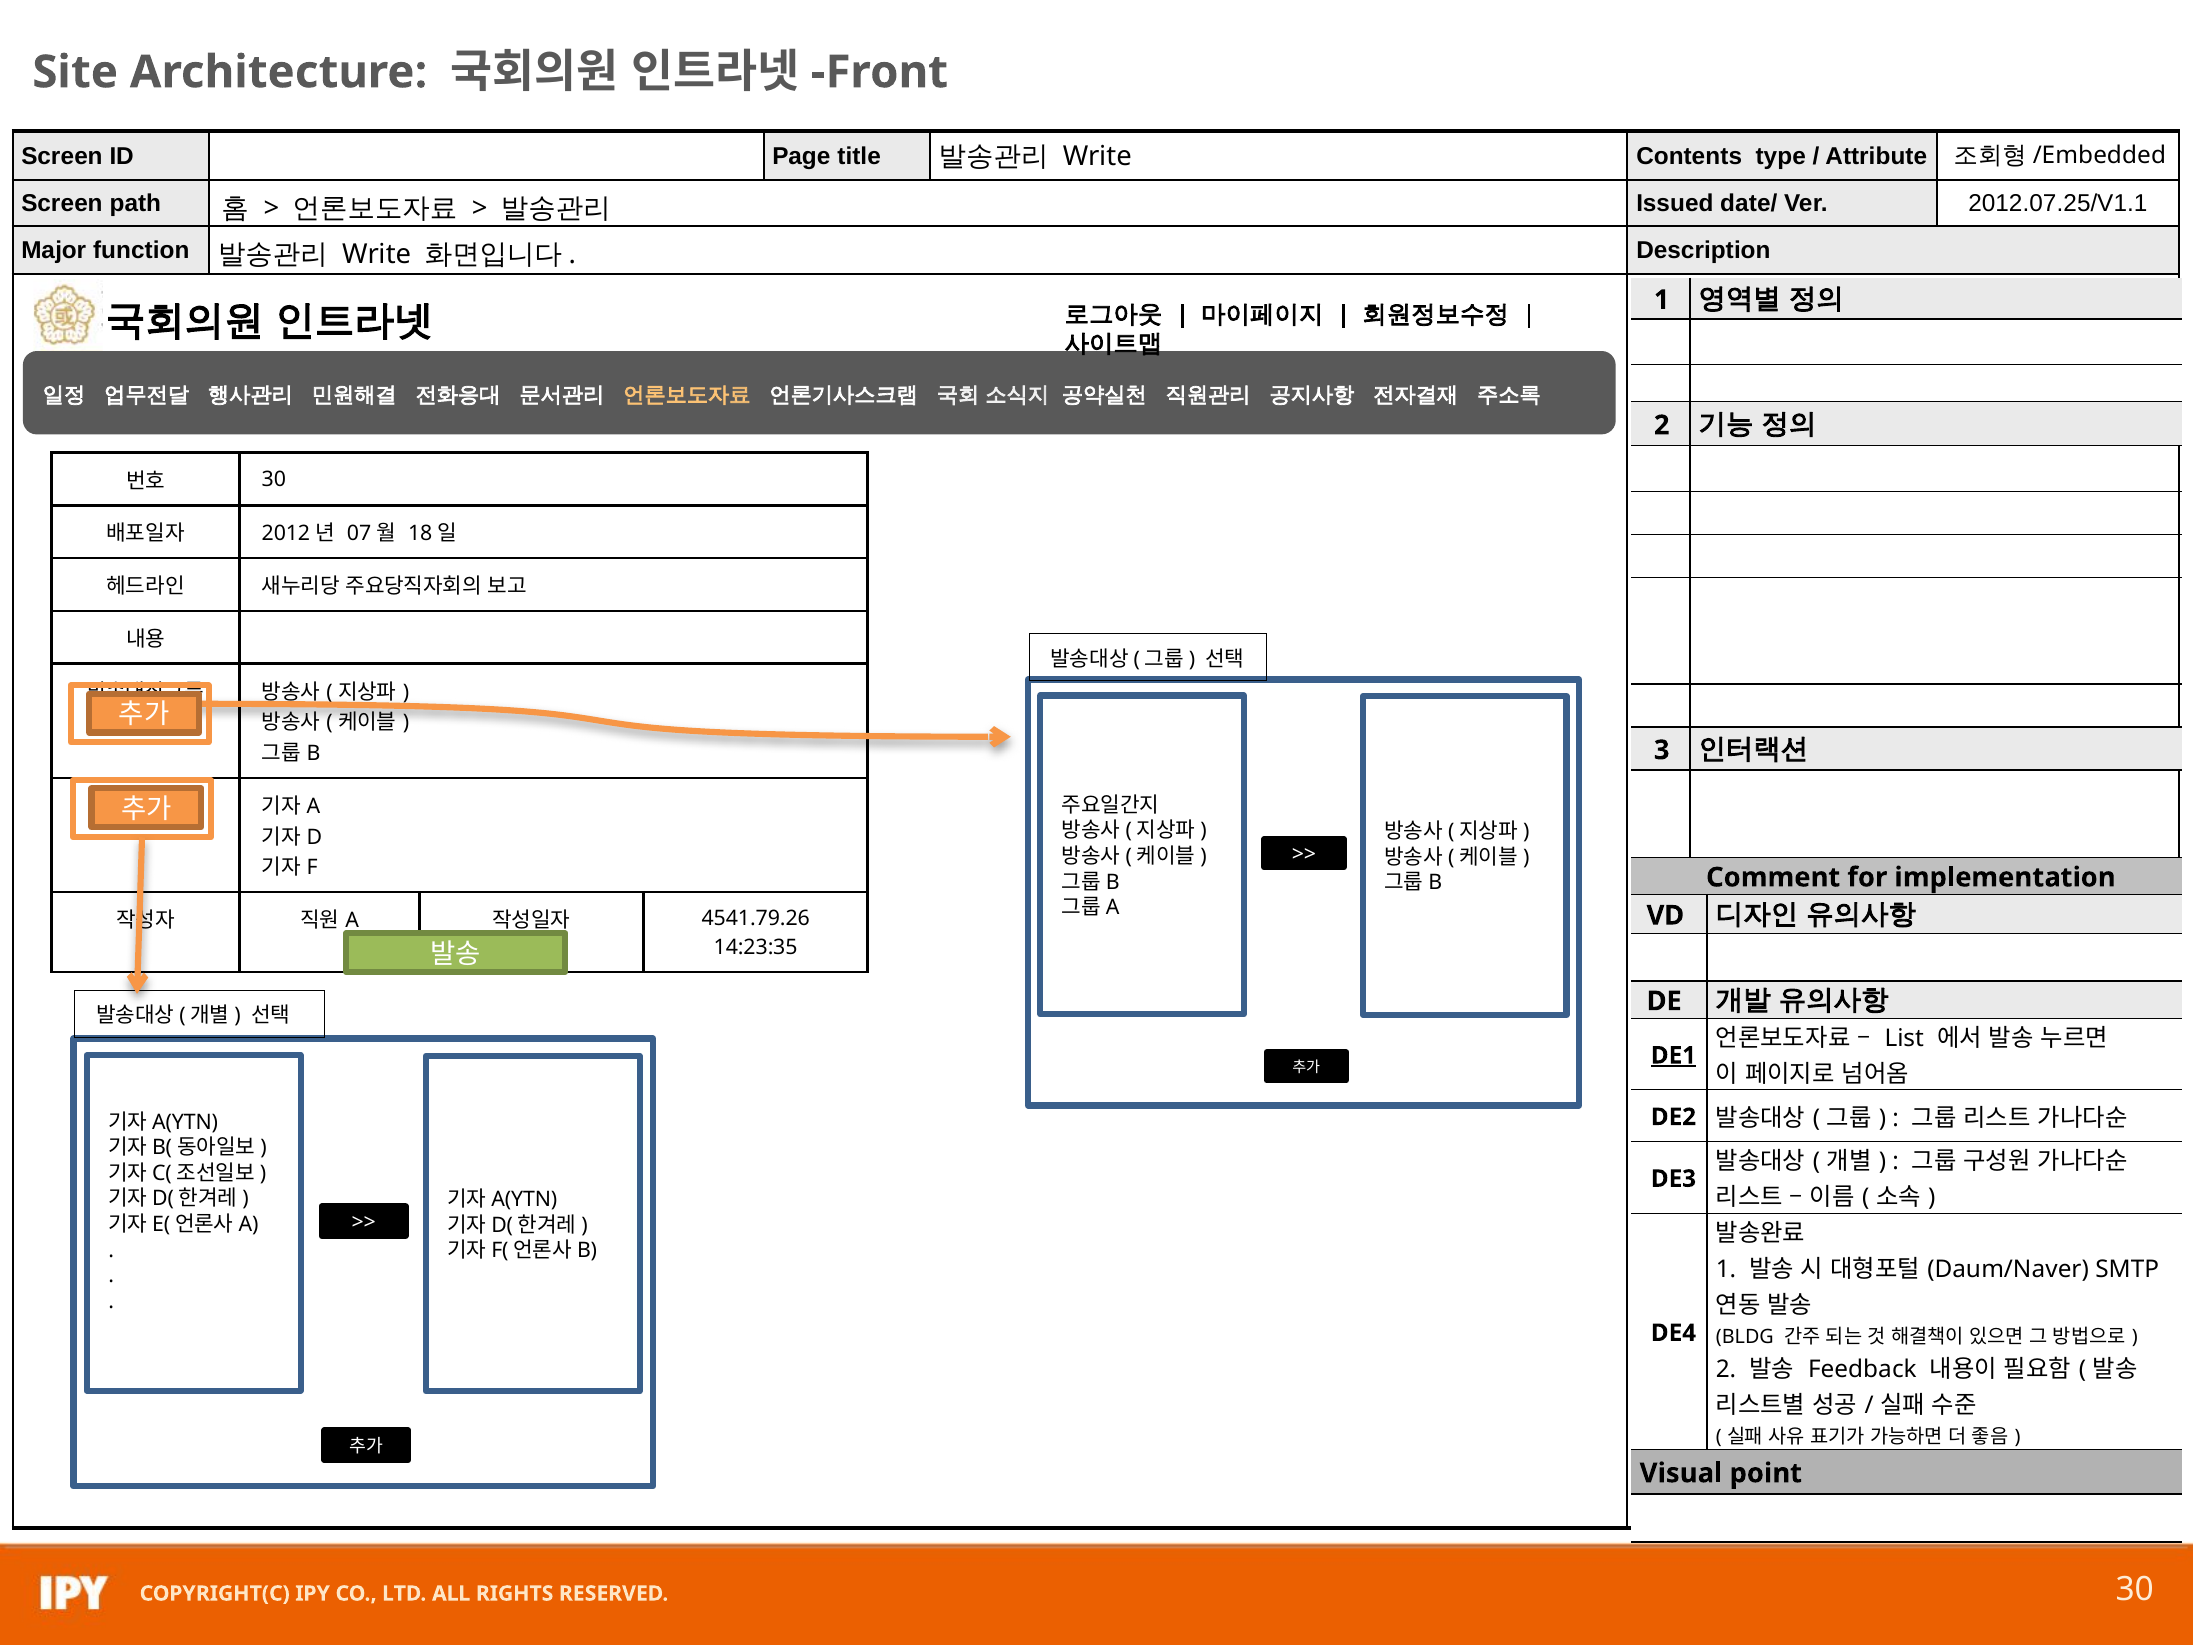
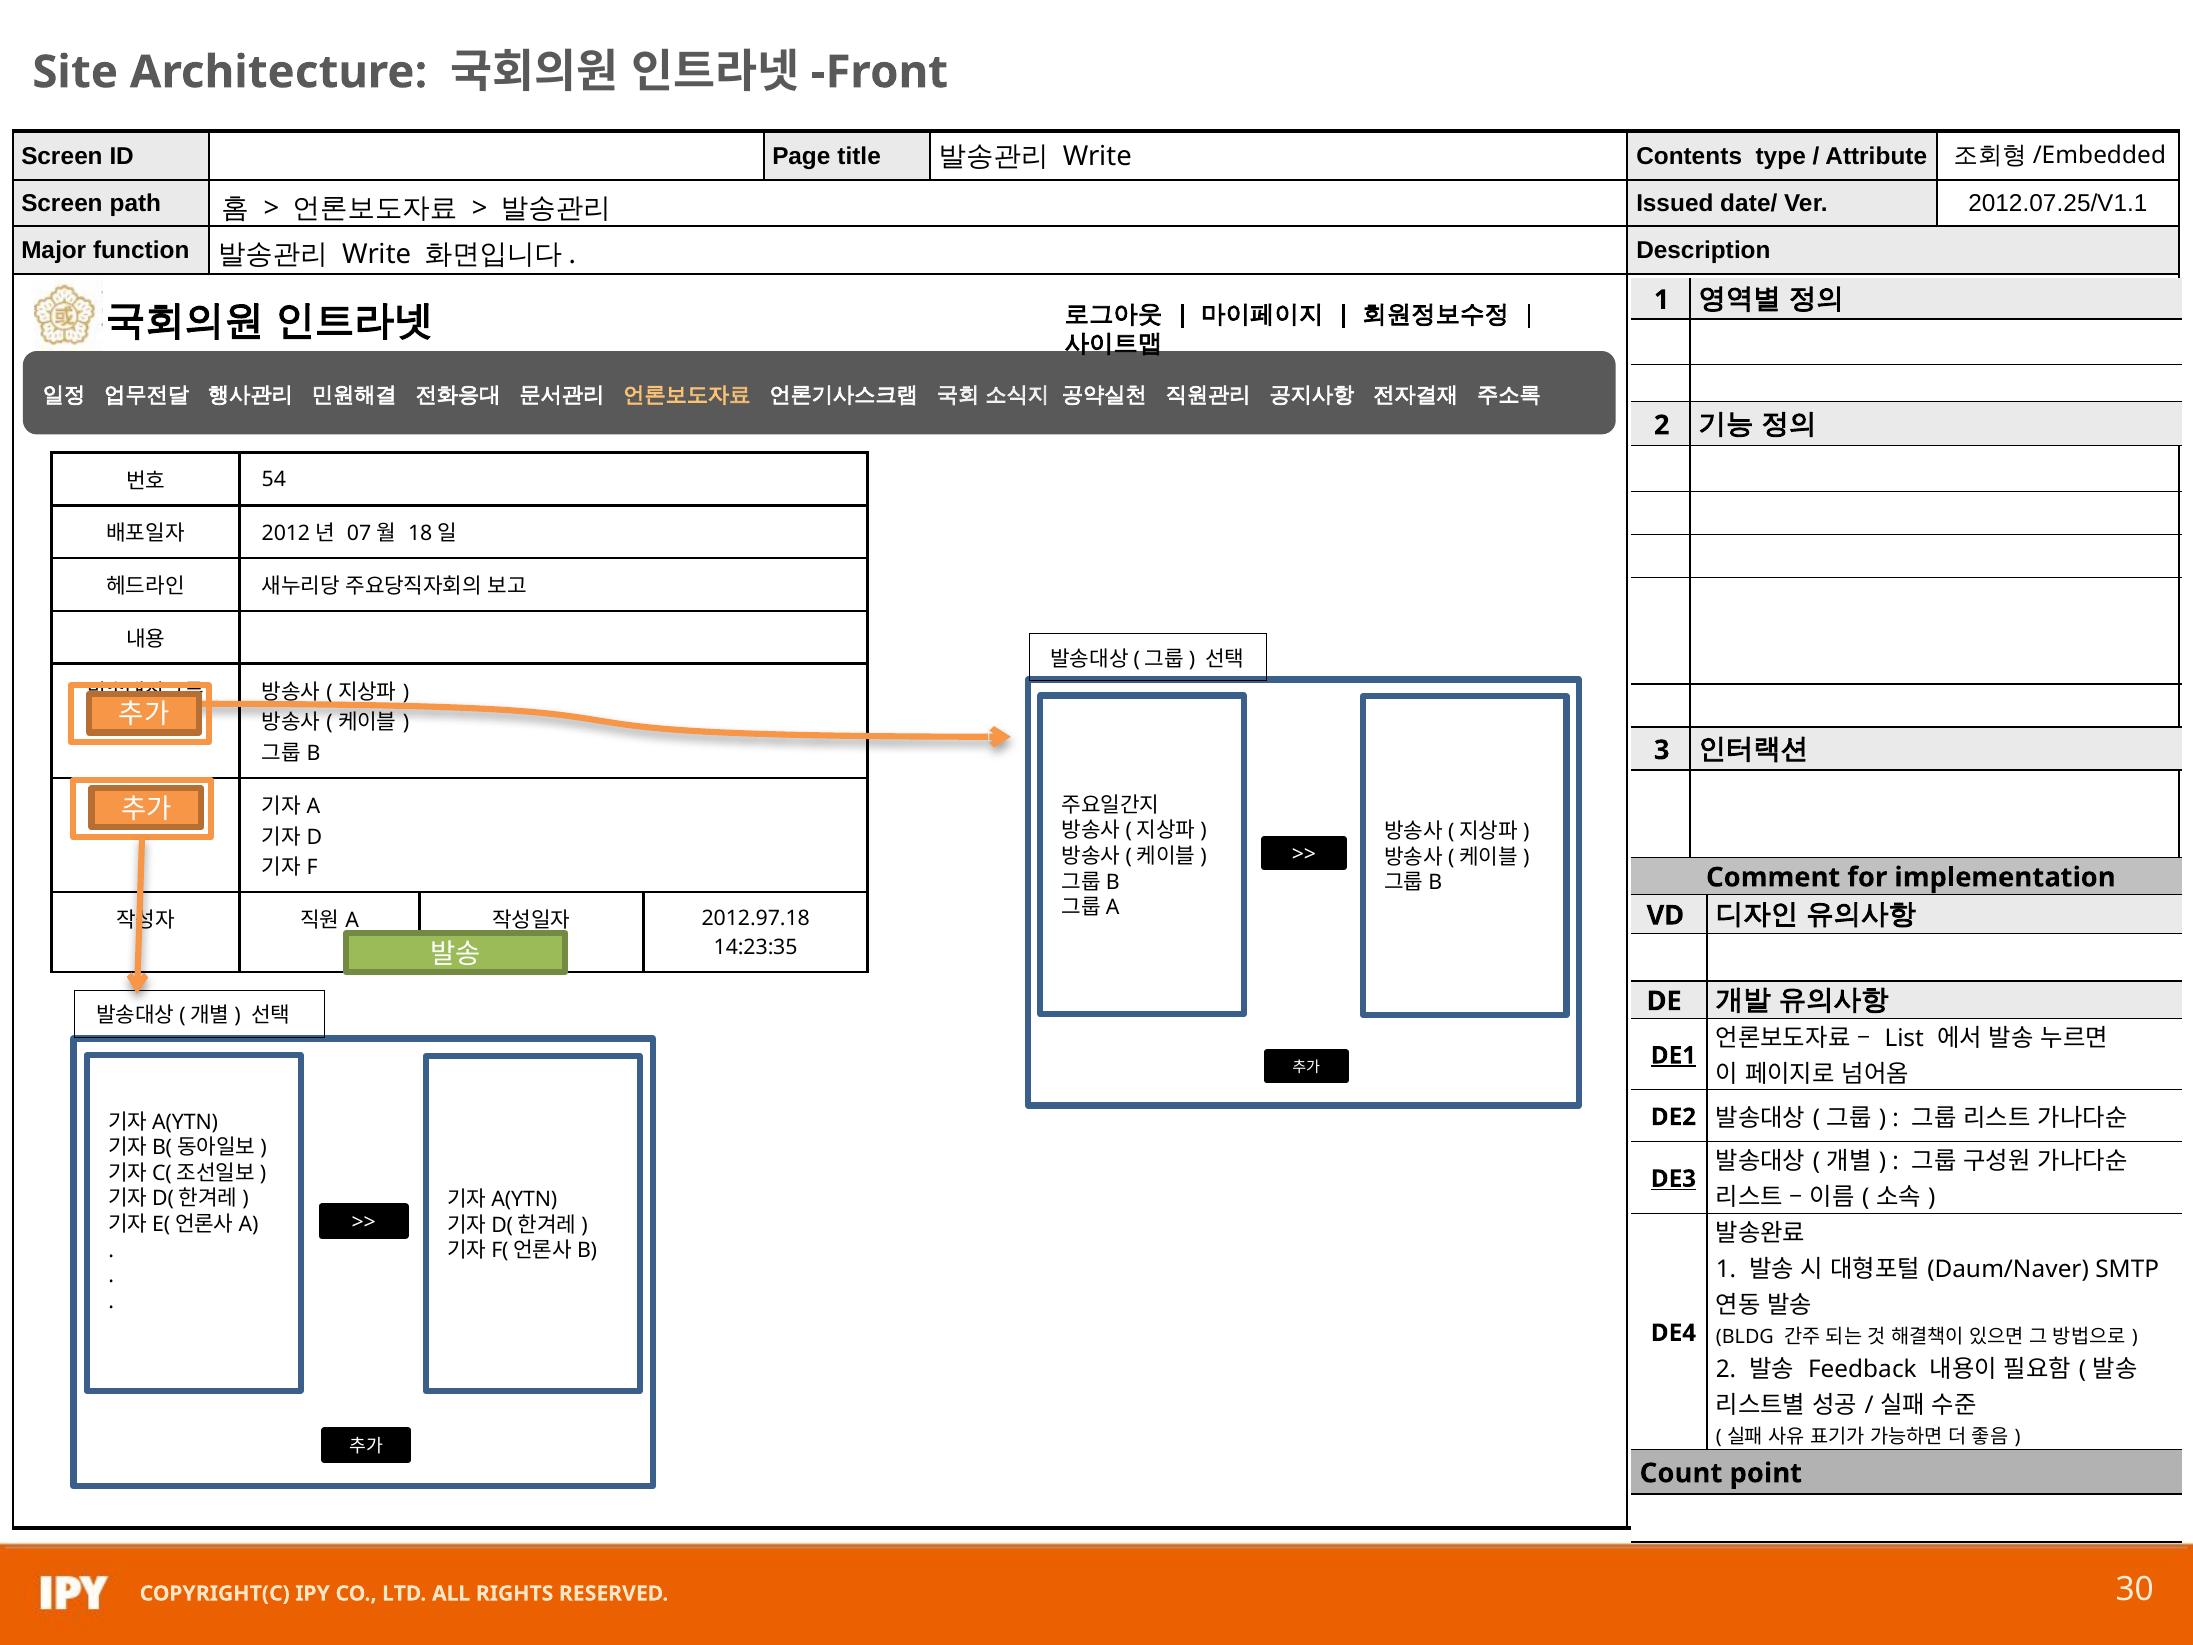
30: 30 -> 54 (274, 479)
4541.79.26: 4541.79.26 -> 2012.97.18 (756, 919)
DE3 underline: none -> present (1673, 1179)
Visual: Visual -> Count (1681, 1473)
